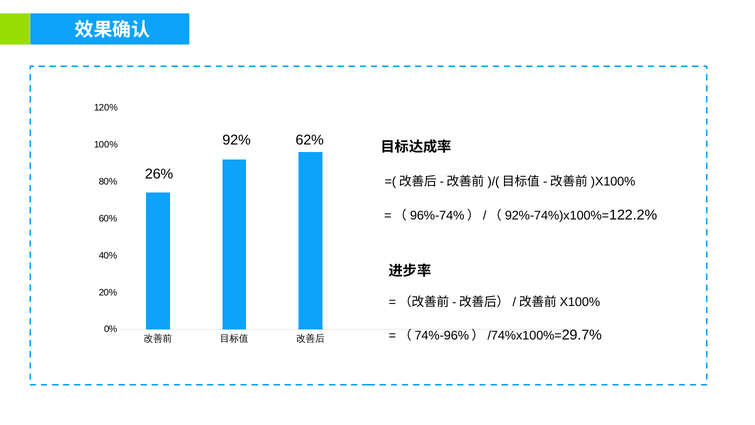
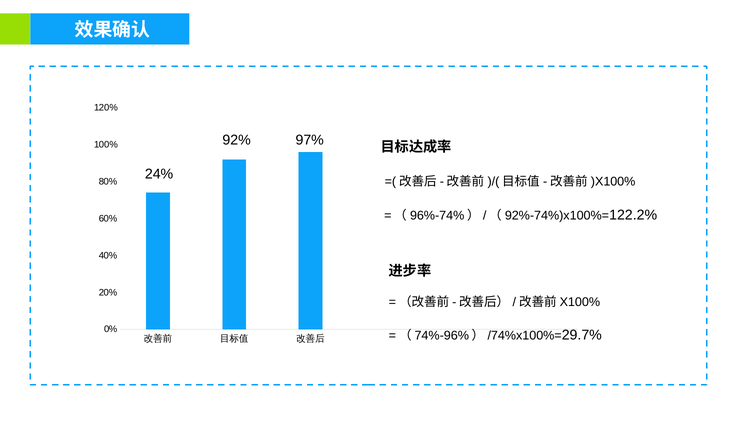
62%: 62% -> 97% (310, 140)
26%: 26% -> 24% (159, 174)
